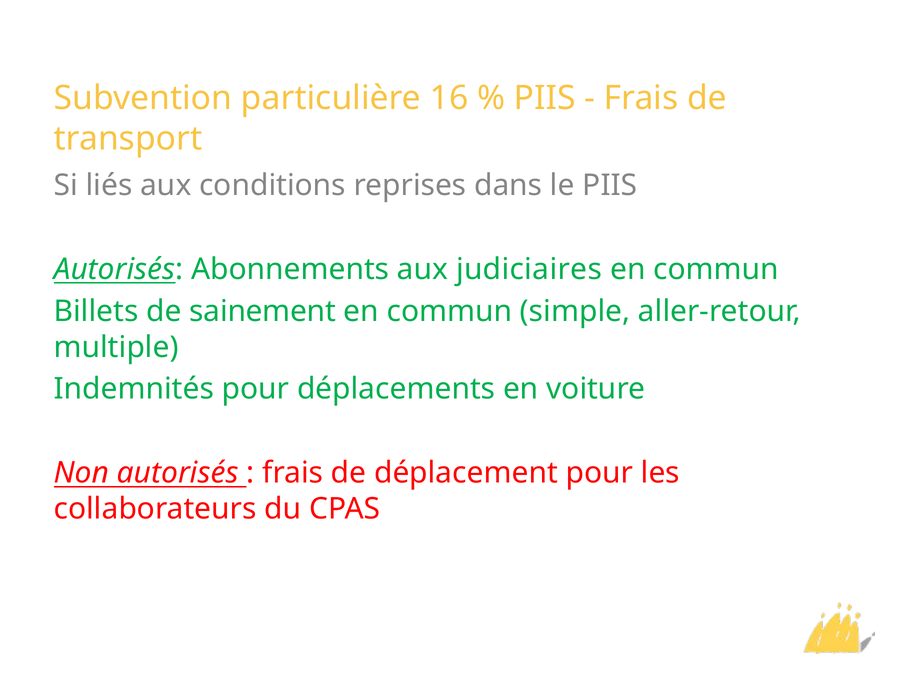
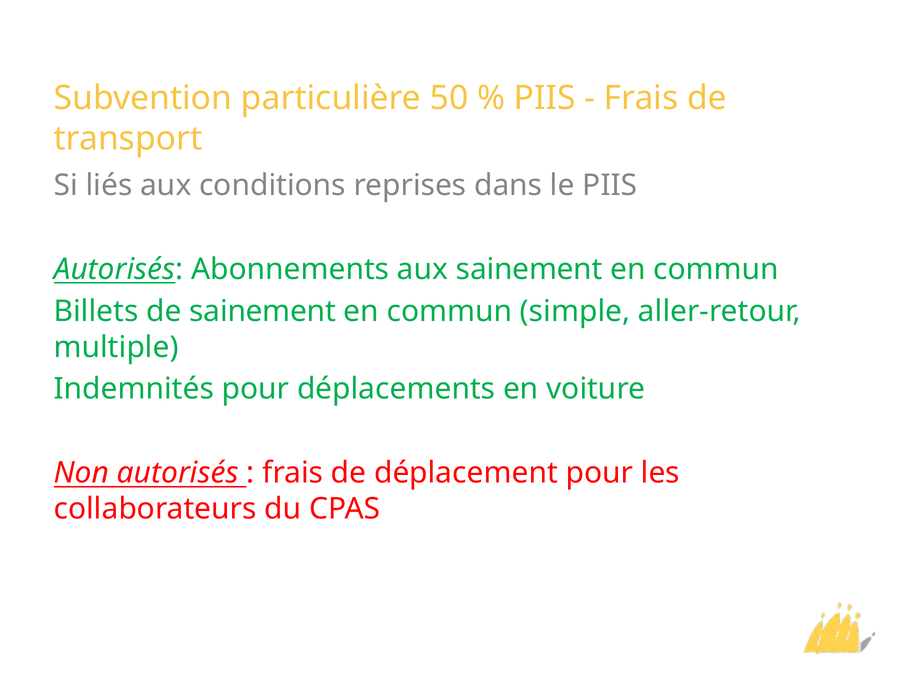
16: 16 -> 50 (449, 98)
aux judiciaires: judiciaires -> sainement (529, 269)
